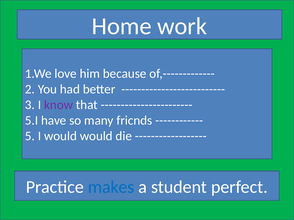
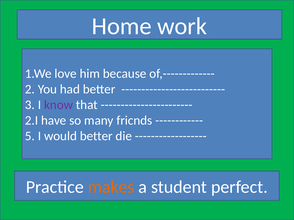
5.I: 5.I -> 2.I (32, 121)
would would: would -> better (96, 136)
makes colour: blue -> orange (111, 187)
